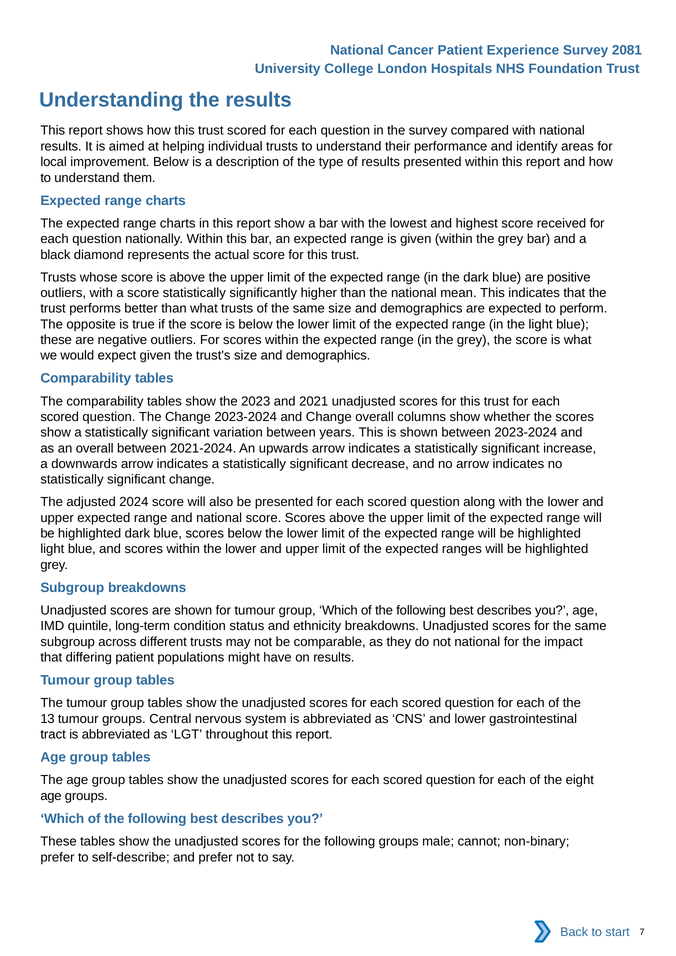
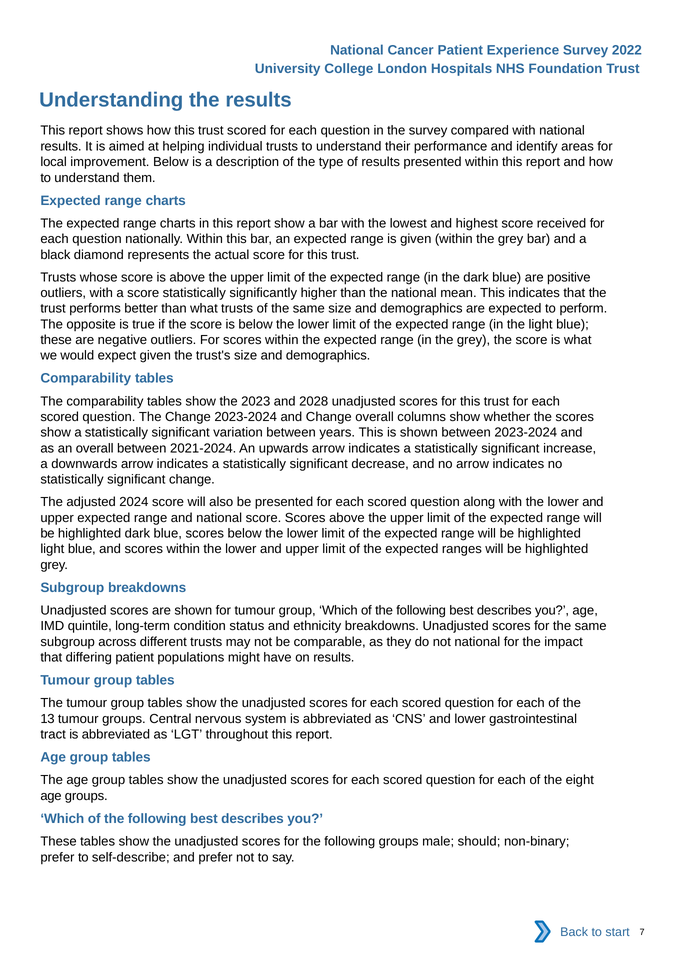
2081: 2081 -> 2022 (627, 50)
2021: 2021 -> 2028 (314, 402)
cannot: cannot -> should (479, 842)
